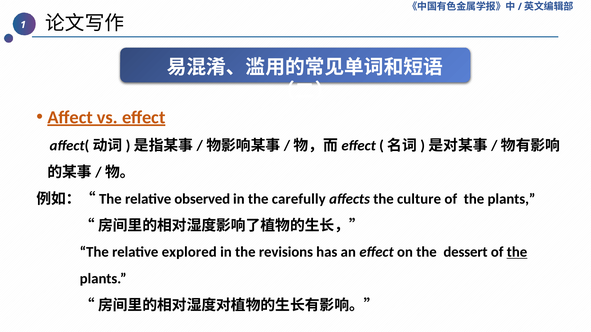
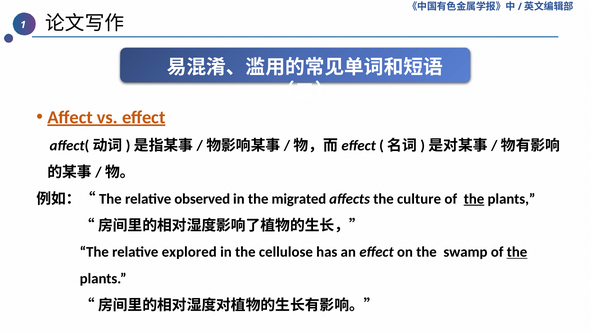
carefully: carefully -> migrated (299, 199)
the underline: none -> present (474, 199)
revisions: revisions -> cellulose (286, 252)
dessert: dessert -> swamp (465, 252)
